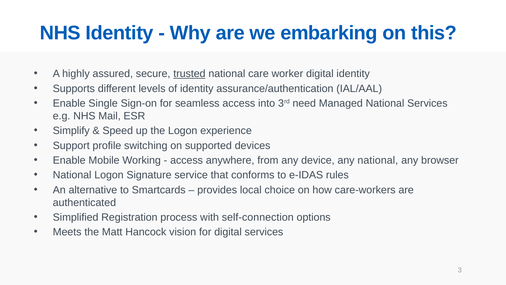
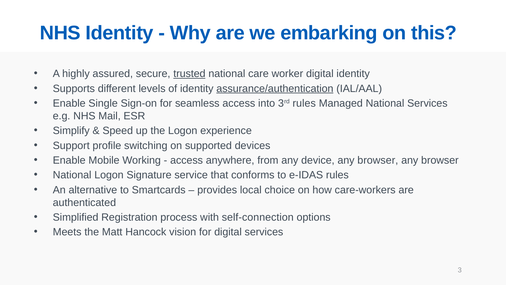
assurance/authentication underline: none -> present (275, 88)
3rd need: need -> rules (304, 103)
device any national: national -> browser (378, 160)
